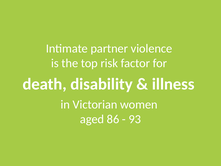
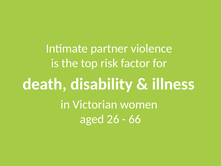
86: 86 -> 26 (113, 119)
93: 93 -> 66 (135, 119)
